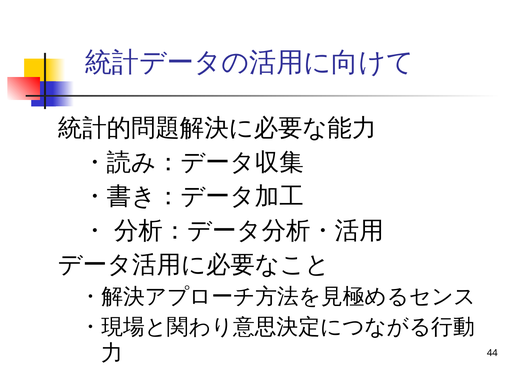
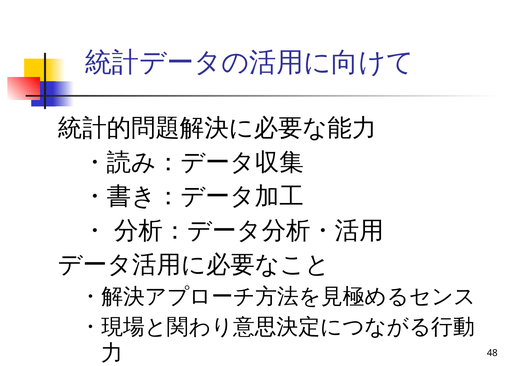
44: 44 -> 48 (492, 353)
